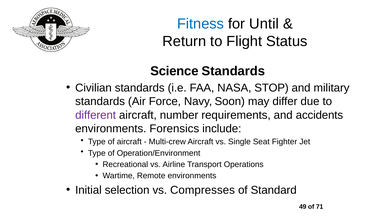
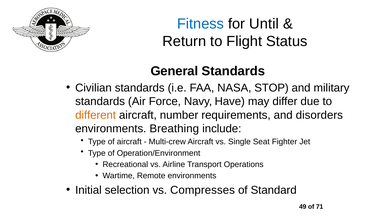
Science: Science -> General (174, 71)
Soon: Soon -> Have (230, 101)
different colour: purple -> orange (96, 115)
accidents: accidents -> disorders (319, 115)
Forensics: Forensics -> Breathing (174, 129)
